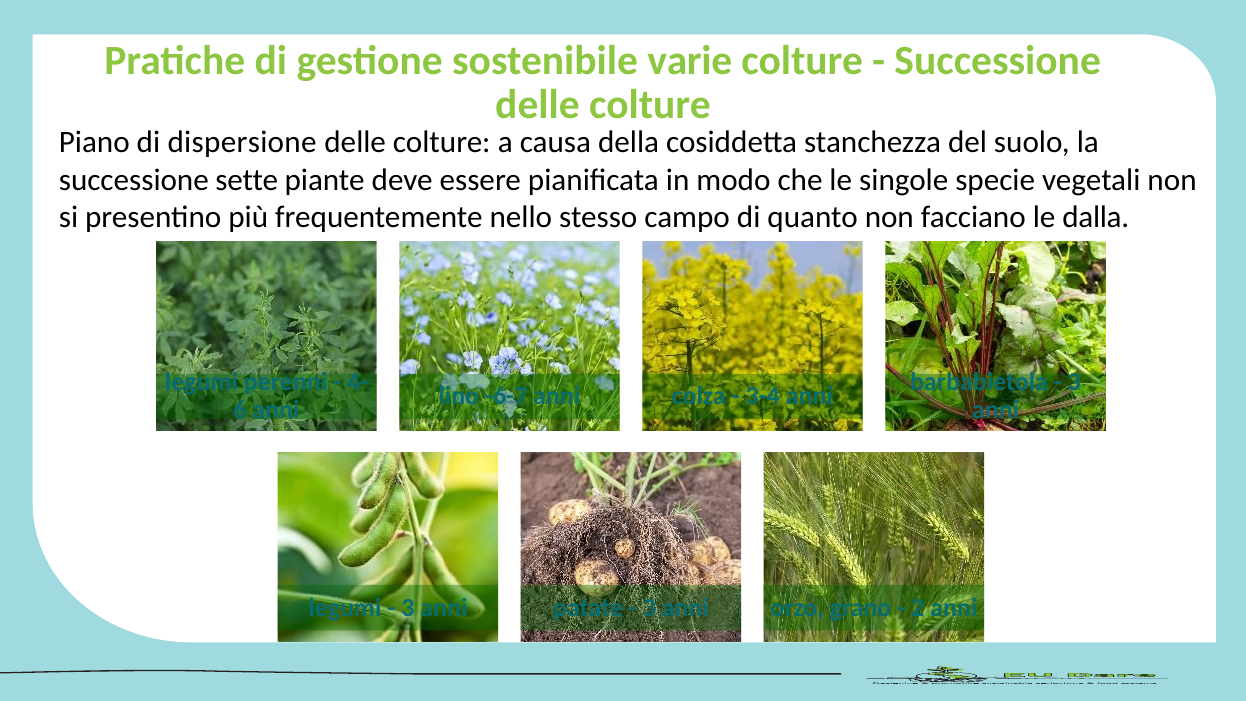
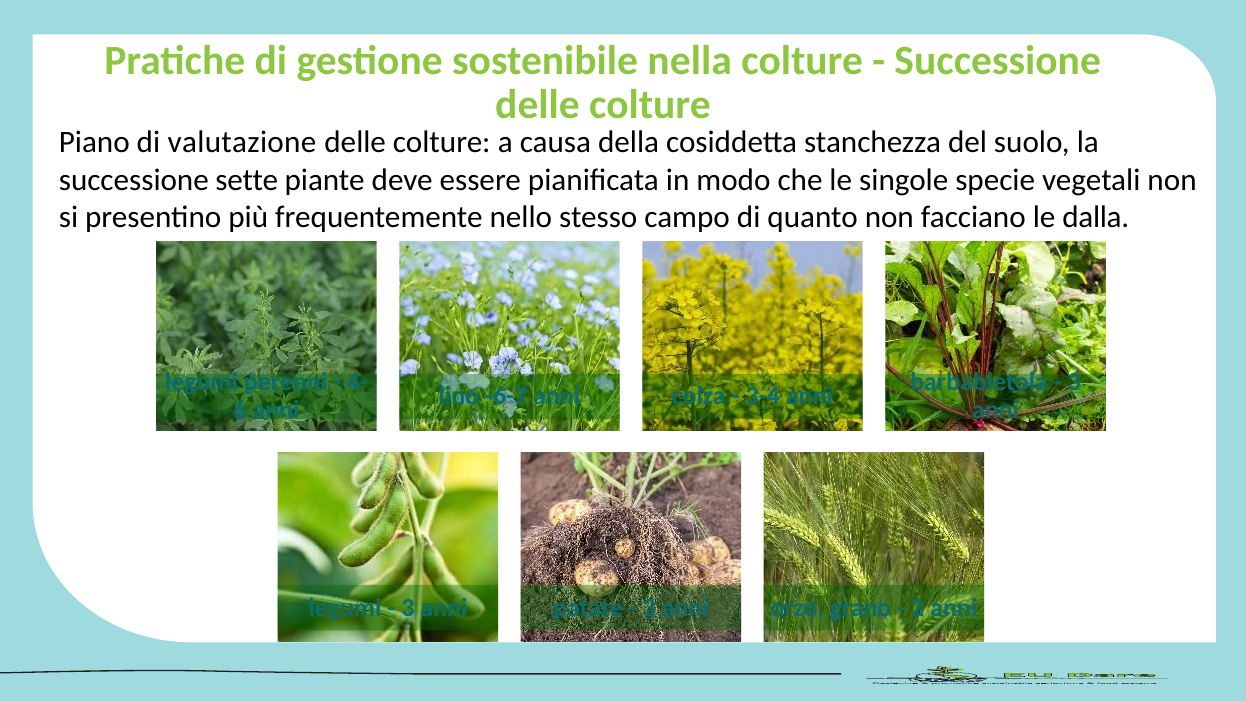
varie: varie -> nella (690, 60)
dispersione: dispersione -> valutazione (242, 142)
